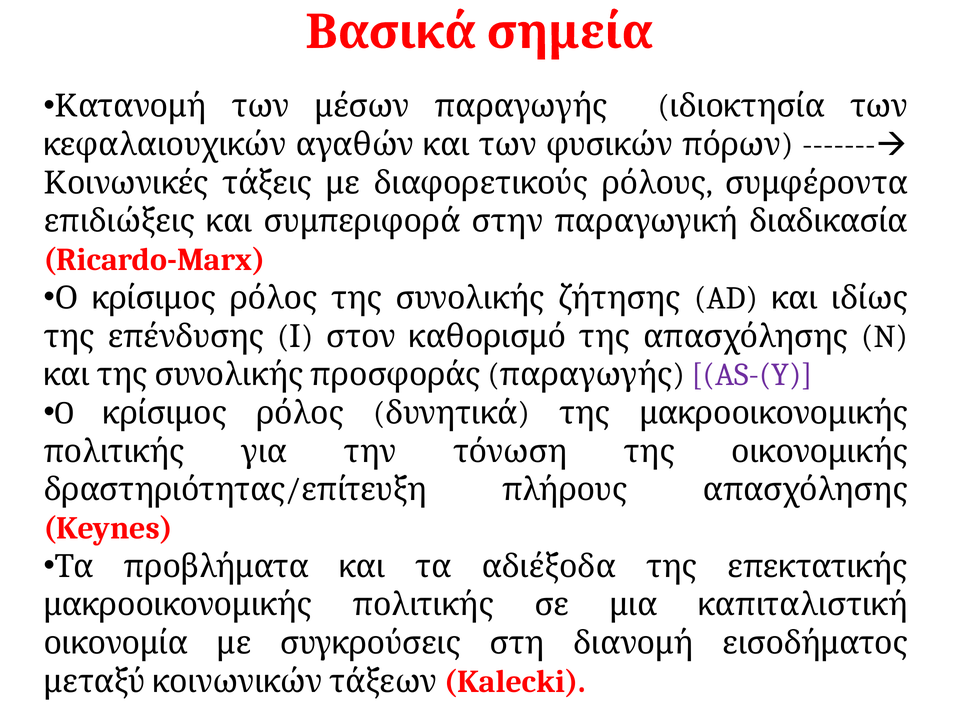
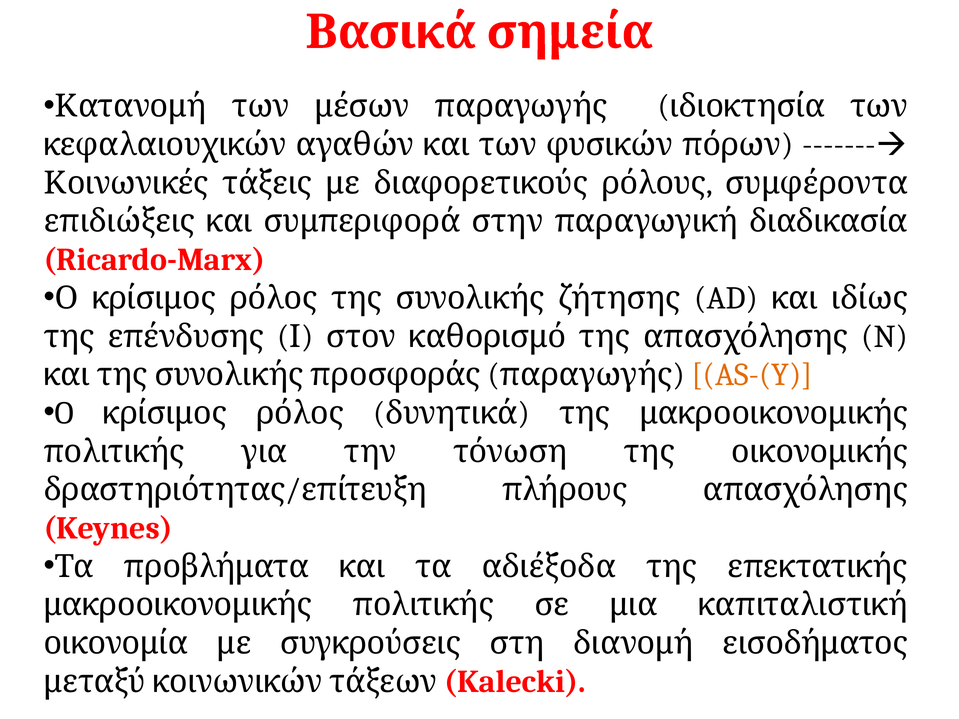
AS-(Y colour: purple -> orange (752, 375)
